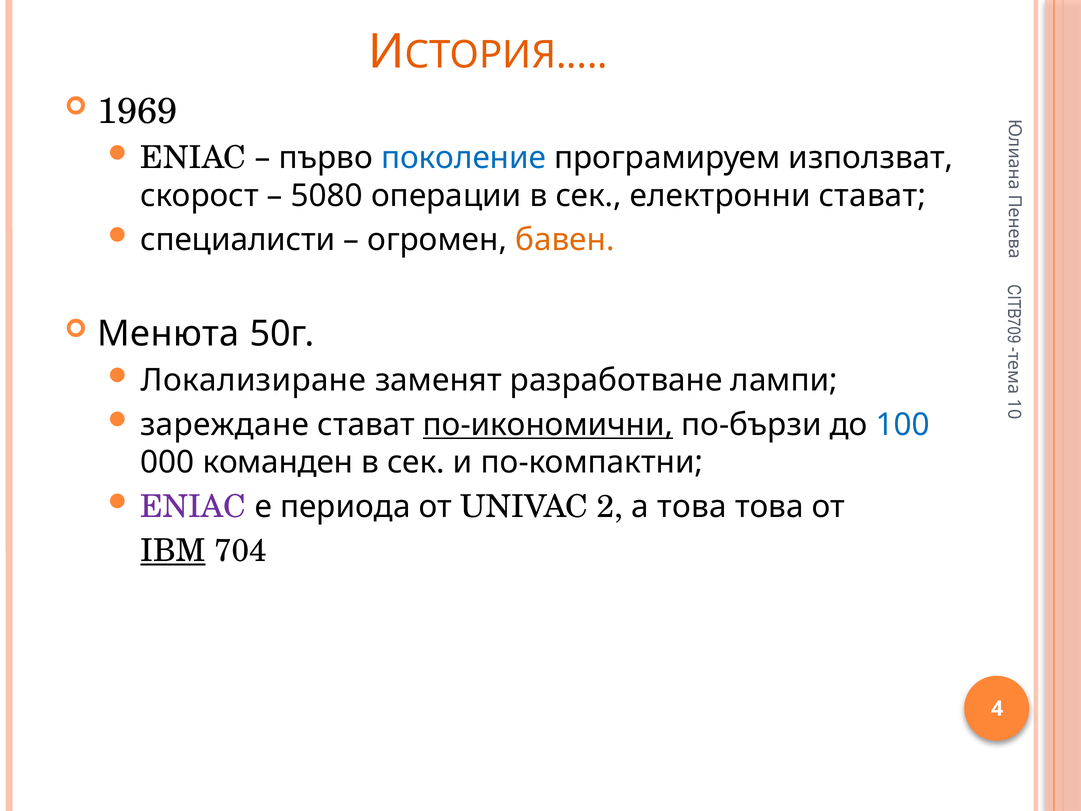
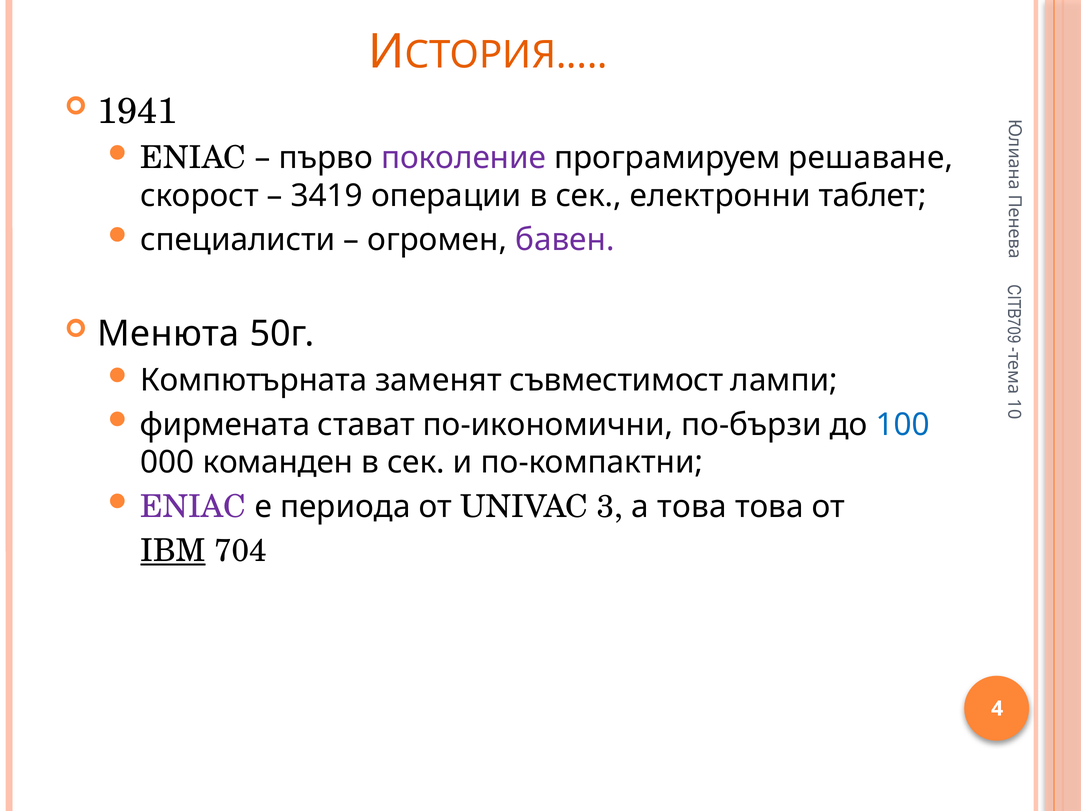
1969: 1969 -> 1941 (137, 111)
поколение colour: blue -> purple (464, 158)
използват: използват -> решаване (871, 158)
5080: 5080 -> 3419 (327, 196)
електронни стават: стават -> таблет (873, 196)
бавен colour: orange -> purple (565, 240)
Локализиране: Локализиране -> Компютърната (254, 380)
разработване: разработване -> съвместимост (616, 380)
зареждане: зареждане -> фирмената (225, 425)
по-икономични underline: present -> none (548, 425)
2: 2 -> 3 (610, 506)
